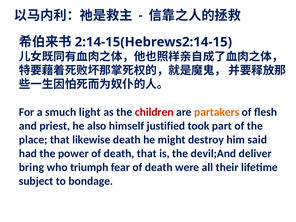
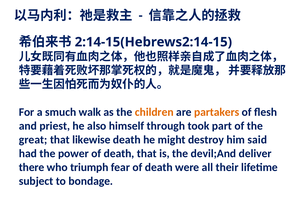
light: light -> walk (90, 112)
children colour: red -> orange (154, 112)
justified: justified -> through (166, 126)
place: place -> great (33, 140)
bring: bring -> there (32, 167)
